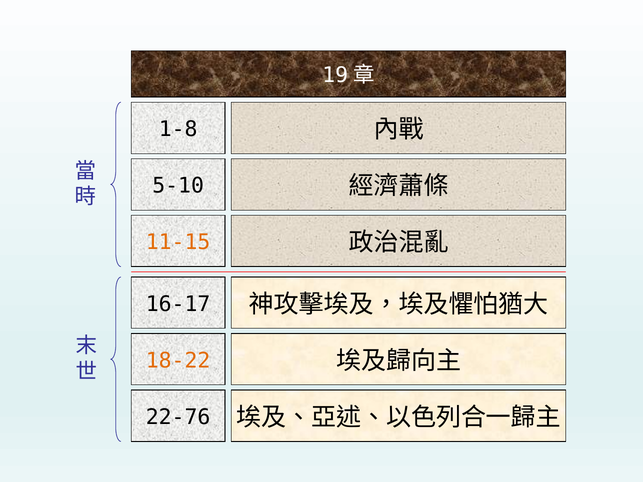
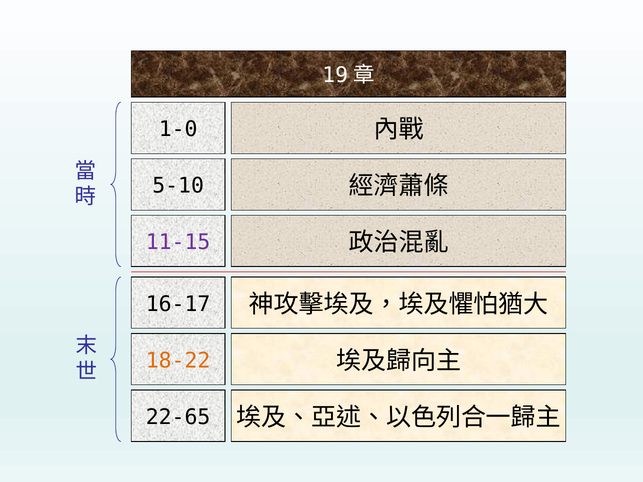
1-8: 1-8 -> 1-0 (178, 129)
11-15 colour: orange -> purple (178, 242)
22-76: 22-76 -> 22-65 (178, 417)
